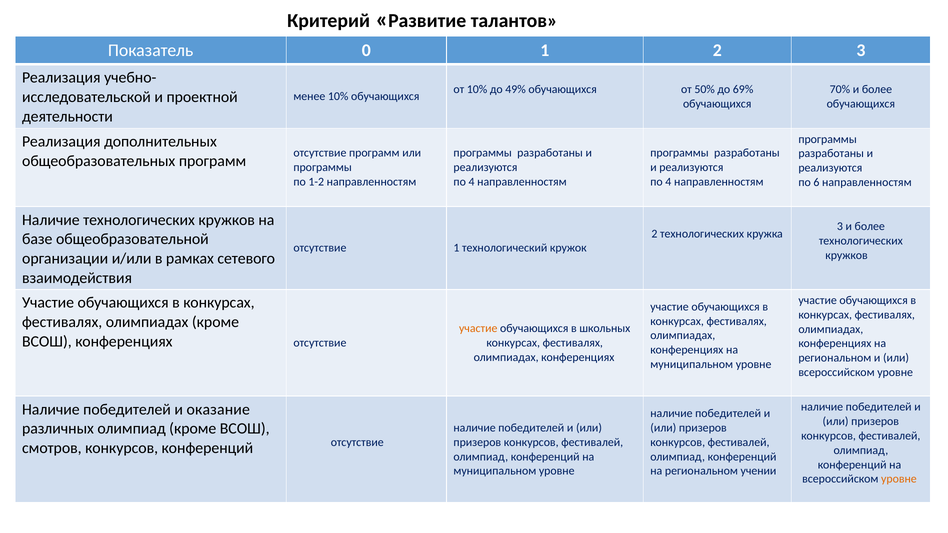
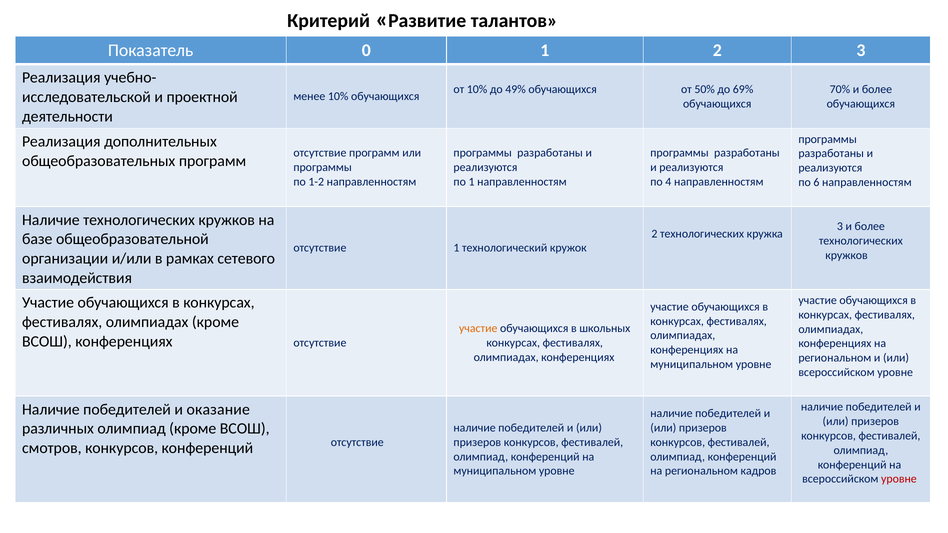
4: 4 -> 1 (472, 182)
учении: учении -> кадров (758, 471)
уровне colour: orange -> red (899, 479)
